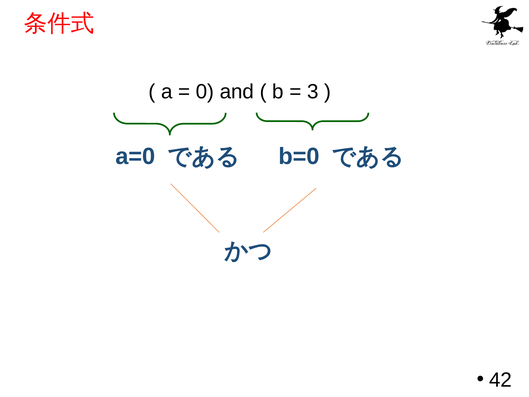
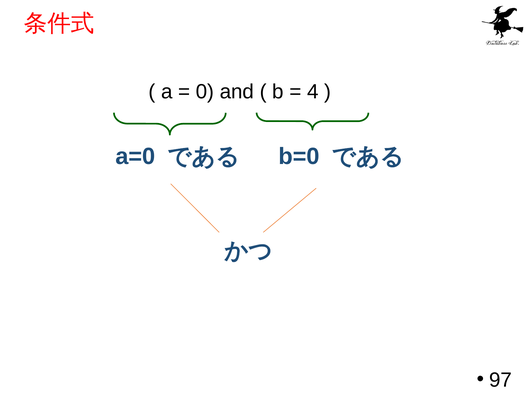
3: 3 -> 4 (313, 92)
42: 42 -> 97 (501, 380)
